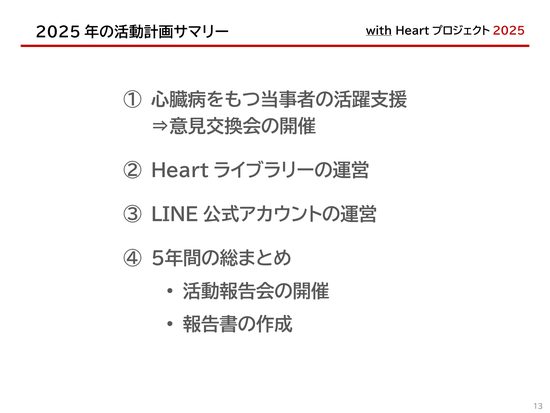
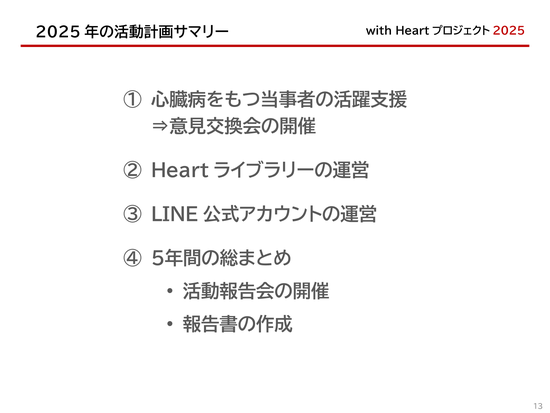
with underline: present -> none (379, 31)
